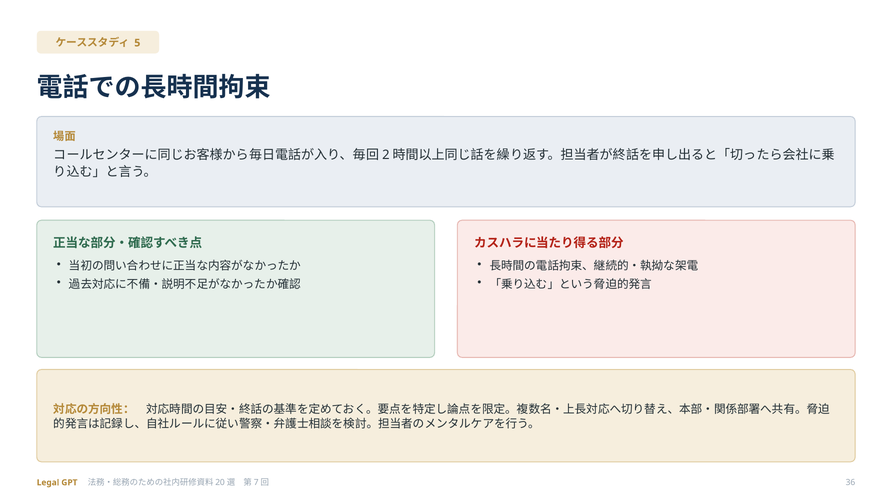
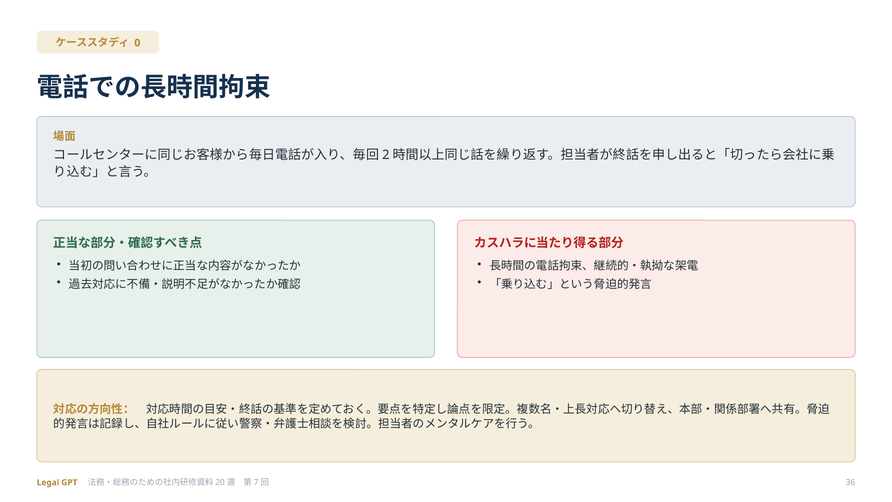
5: 5 -> 0 (137, 43)
